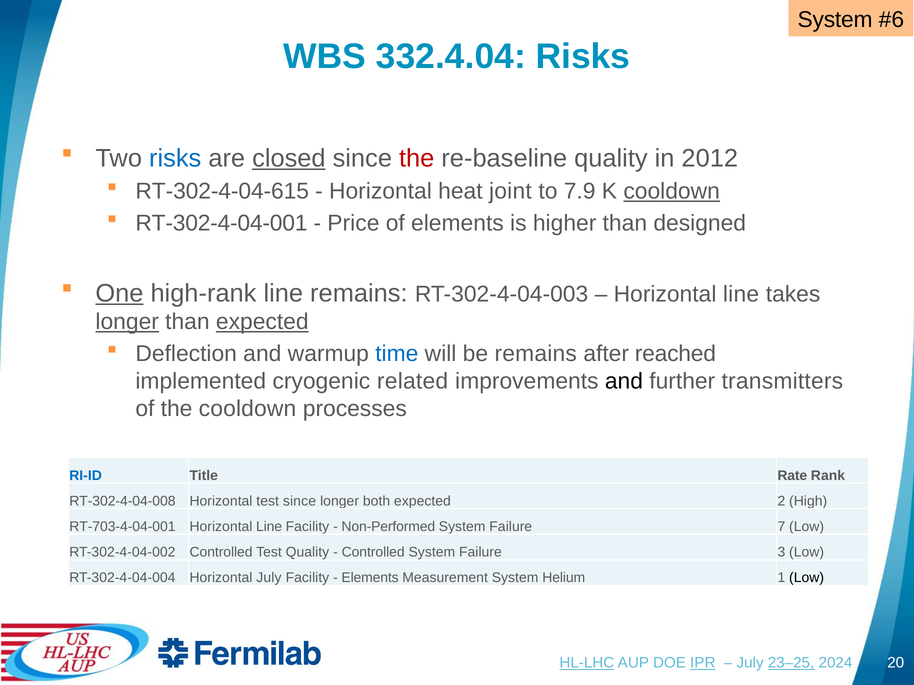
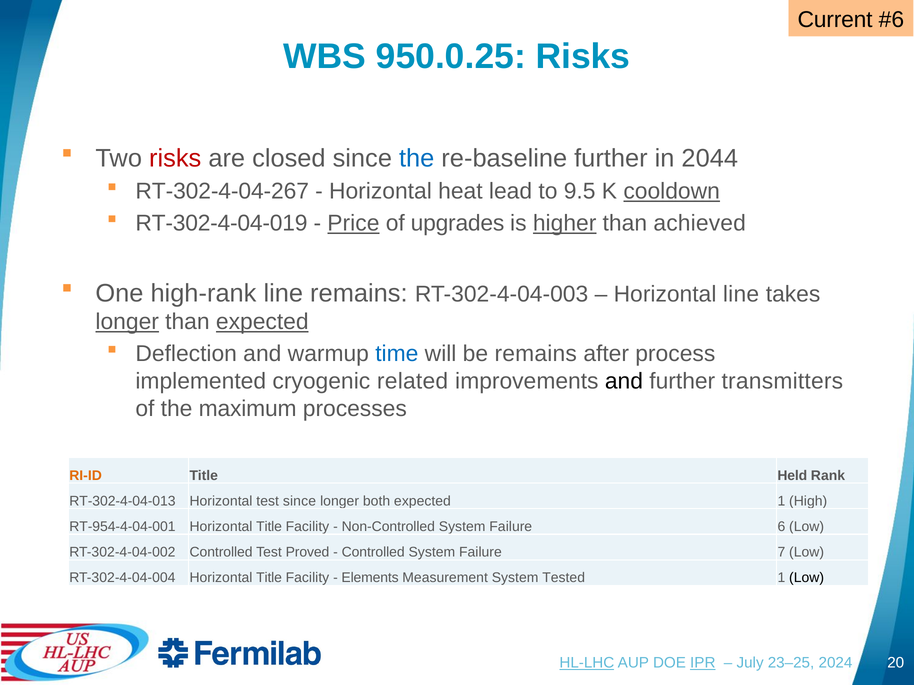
System: System -> Current (835, 20)
332.4.04: 332.4.04 -> 950.0.25 (451, 56)
risks colour: blue -> red (175, 158)
closed underline: present -> none (289, 158)
the colour: red -> blue (417, 158)
re-baseline quality: quality -> further (611, 158)
2012: 2012 -> 2044 (710, 158)
RT-302-4-04-615: RT-302-4-04-615 -> RT-302-4-04-267 (222, 192)
joint: joint -> lead (511, 192)
7.9: 7.9 -> 9.5 (580, 192)
RT-302-4-04-001: RT-302-4-04-001 -> RT-302-4-04-019 (221, 224)
Price underline: none -> present (353, 224)
of elements: elements -> upgrades (458, 224)
higher underline: none -> present (565, 224)
designed: designed -> achieved (700, 224)
One underline: present -> none (119, 293)
reached: reached -> process (675, 354)
the cooldown: cooldown -> maximum (248, 409)
RI-ID colour: blue -> orange (86, 476)
Rate: Rate -> Held (792, 476)
RT-302-4-04-008: RT-302-4-04-008 -> RT-302-4-04-013 (122, 502)
expected 2: 2 -> 1 (781, 502)
RT-703-4-04-001: RT-703-4-04-001 -> RT-954-4-04-001 (122, 527)
Line: Line -> Title (269, 527)
Non-Performed: Non-Performed -> Non-Controlled (388, 527)
7: 7 -> 6 (781, 527)
Test Quality: Quality -> Proved (307, 553)
3: 3 -> 7 (781, 553)
RT-302-4-04-004 Horizontal July: July -> Title (269, 578)
Helium: Helium -> Tested (564, 578)
23–25 underline: present -> none (791, 663)
